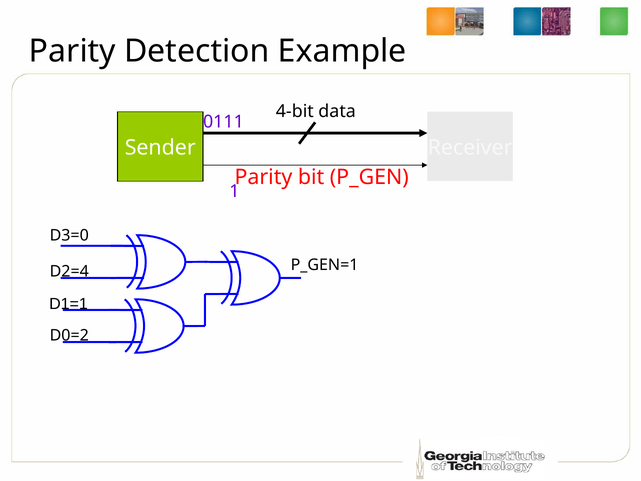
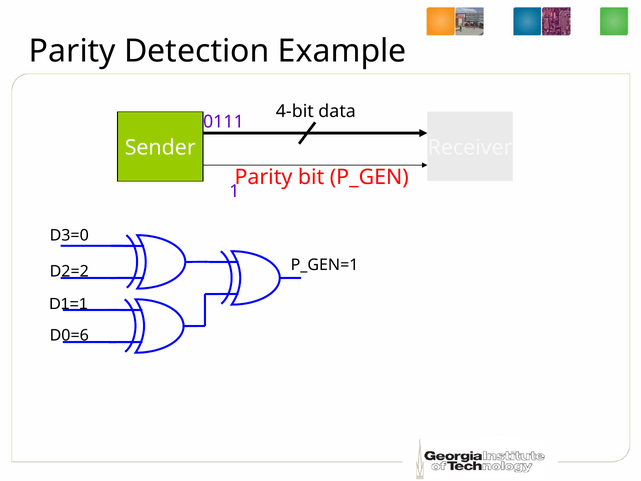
D2=4: D2=4 -> D2=2 (69, 271)
D0=2: D0=2 -> D0=6 (69, 335)
